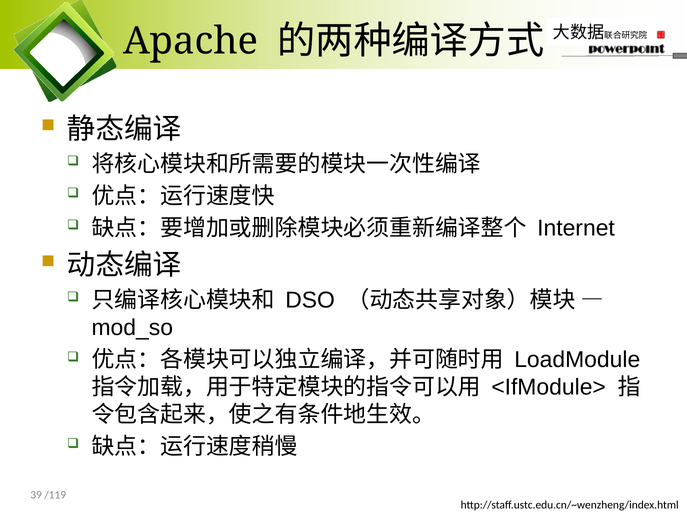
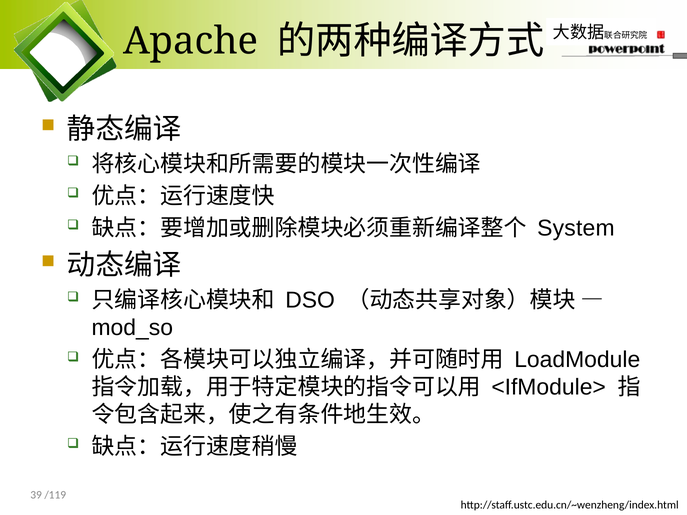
Internet: Internet -> System (576, 228)
